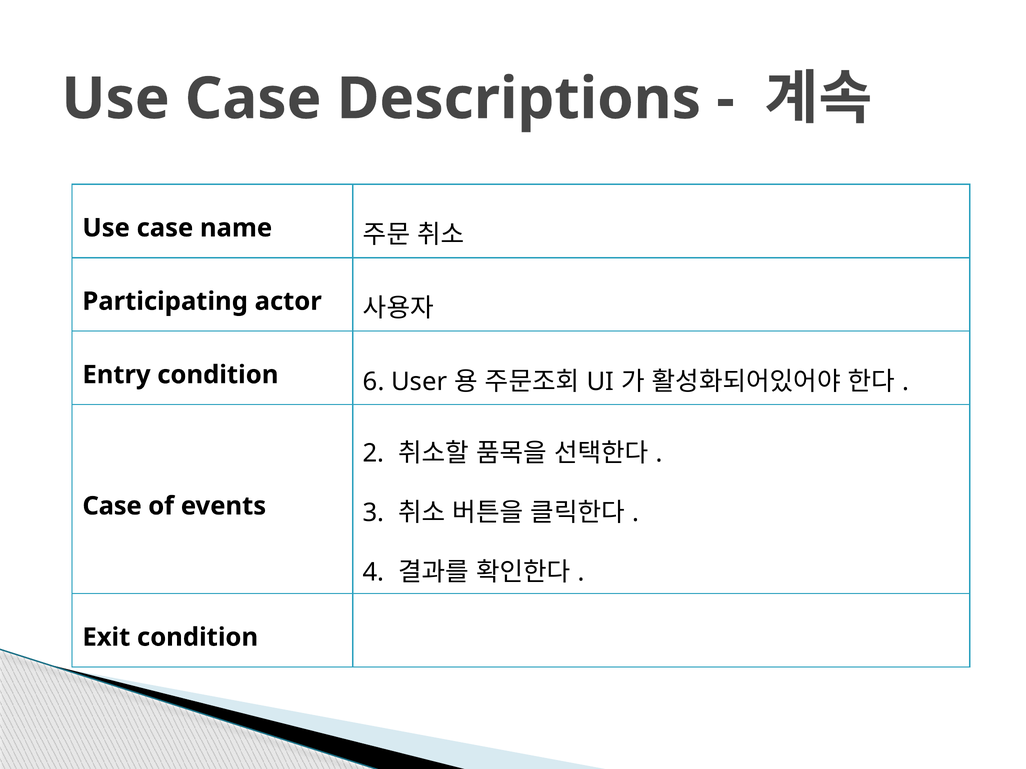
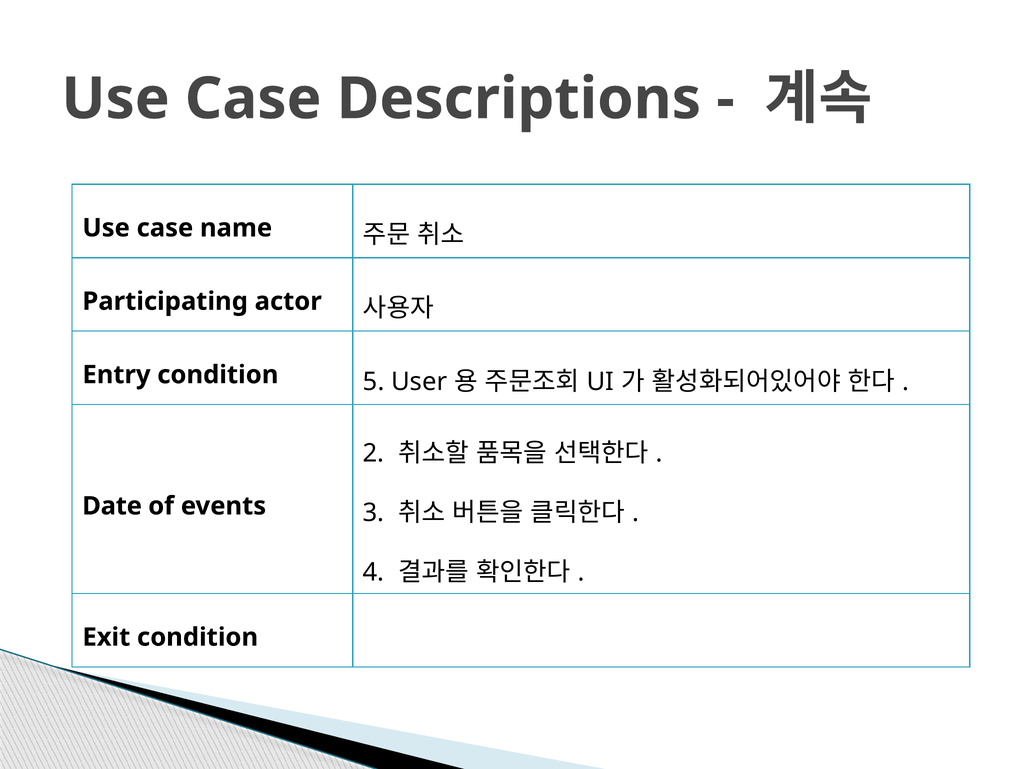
6: 6 -> 5 (374, 382)
Case: Case -> Date (112, 506)
